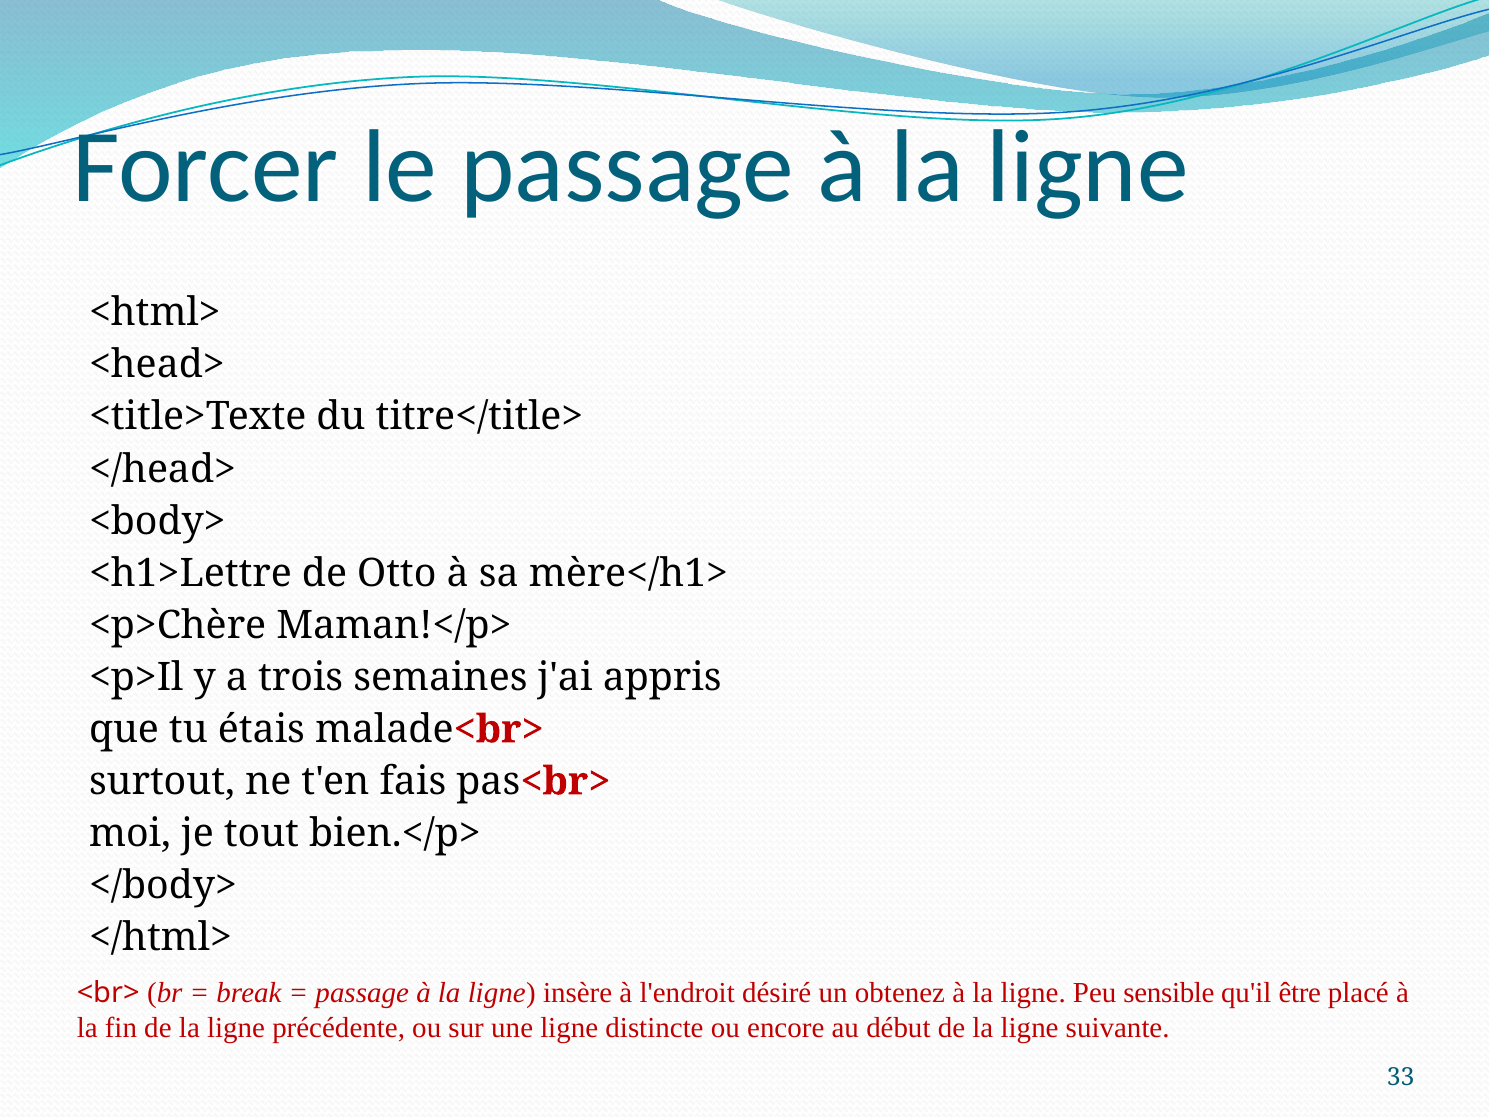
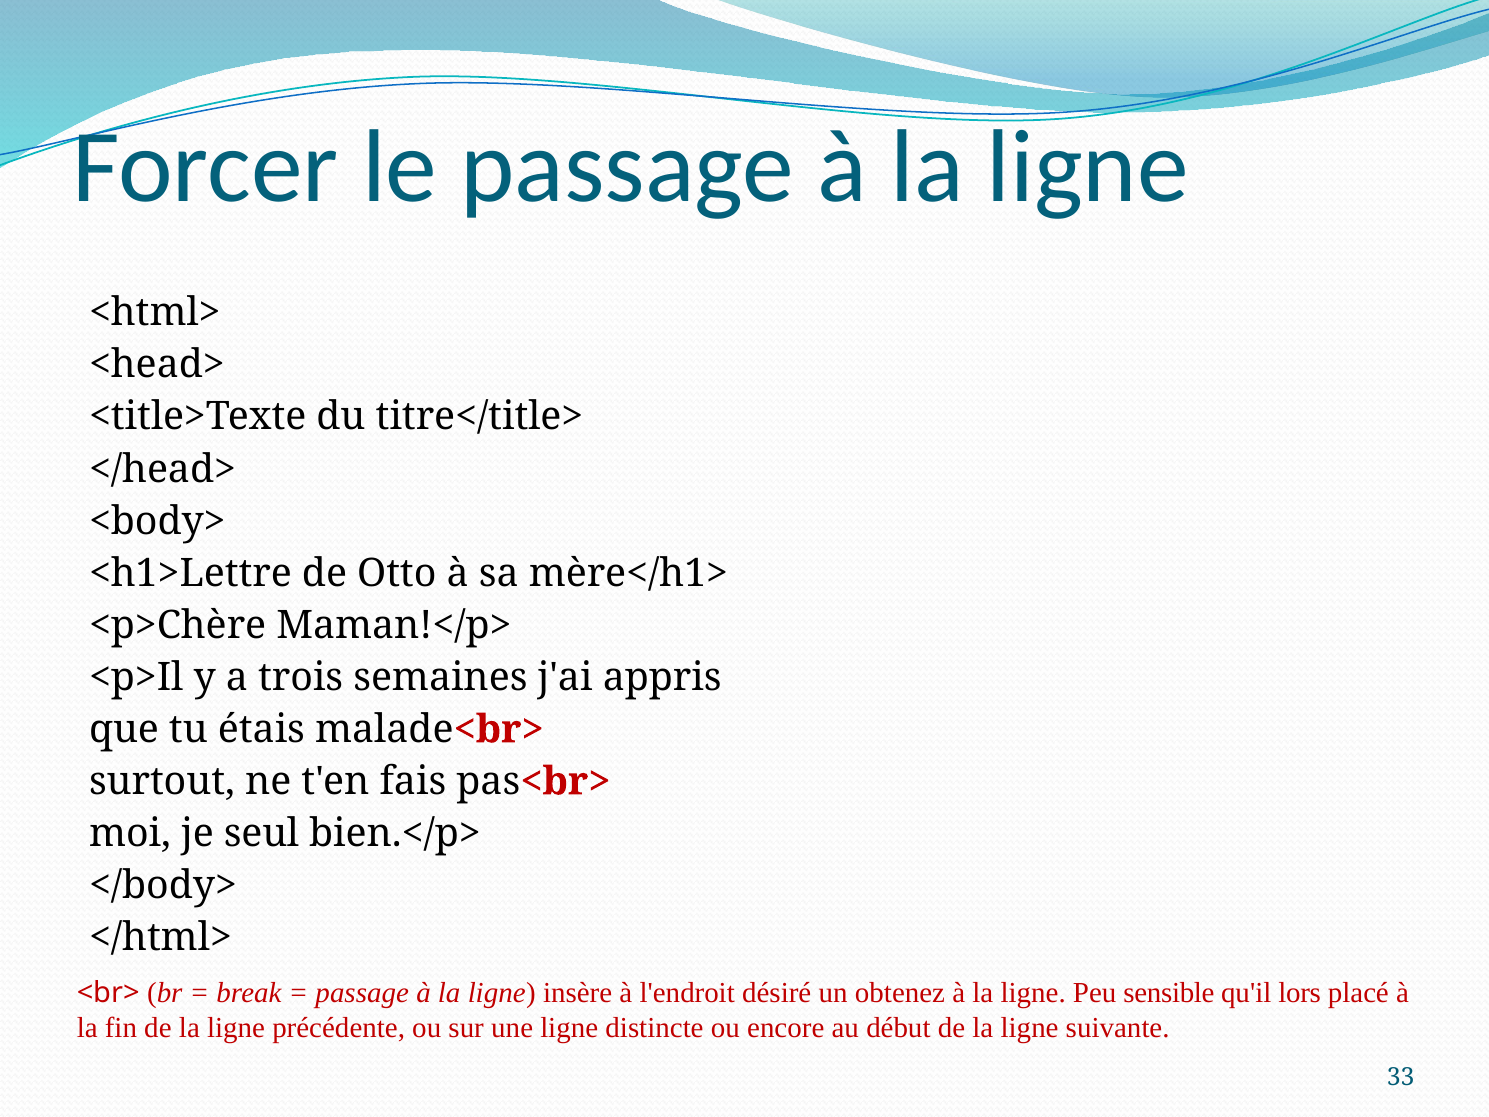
tout: tout -> seul (262, 833)
être: être -> lors (1300, 993)
